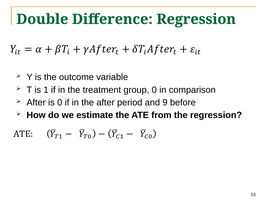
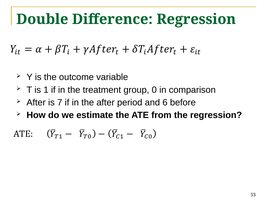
is 0: 0 -> 7 (60, 102)
9: 9 -> 6 (165, 102)
